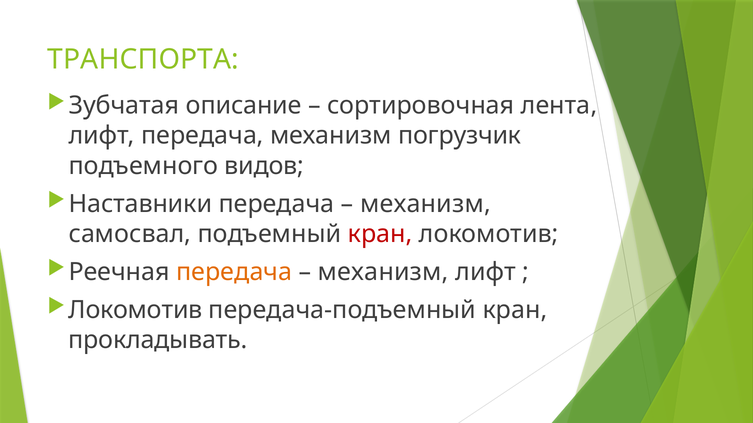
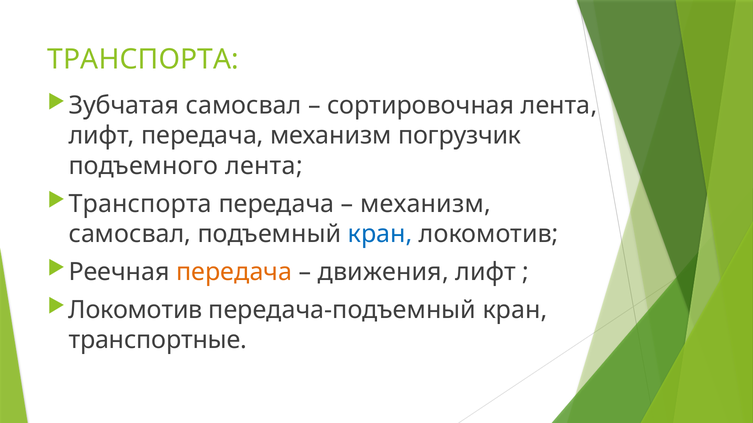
Зубчатая описание: описание -> самосвал (244, 106)
подъемного видов: видов -> лента (264, 166)
Наставники: Наставники -> Транспорта (140, 204)
кран colour: red -> blue (380, 234)
механизм: механизм -> движения (383, 272)
прокладывать: прокладывать -> транспортные (158, 340)
